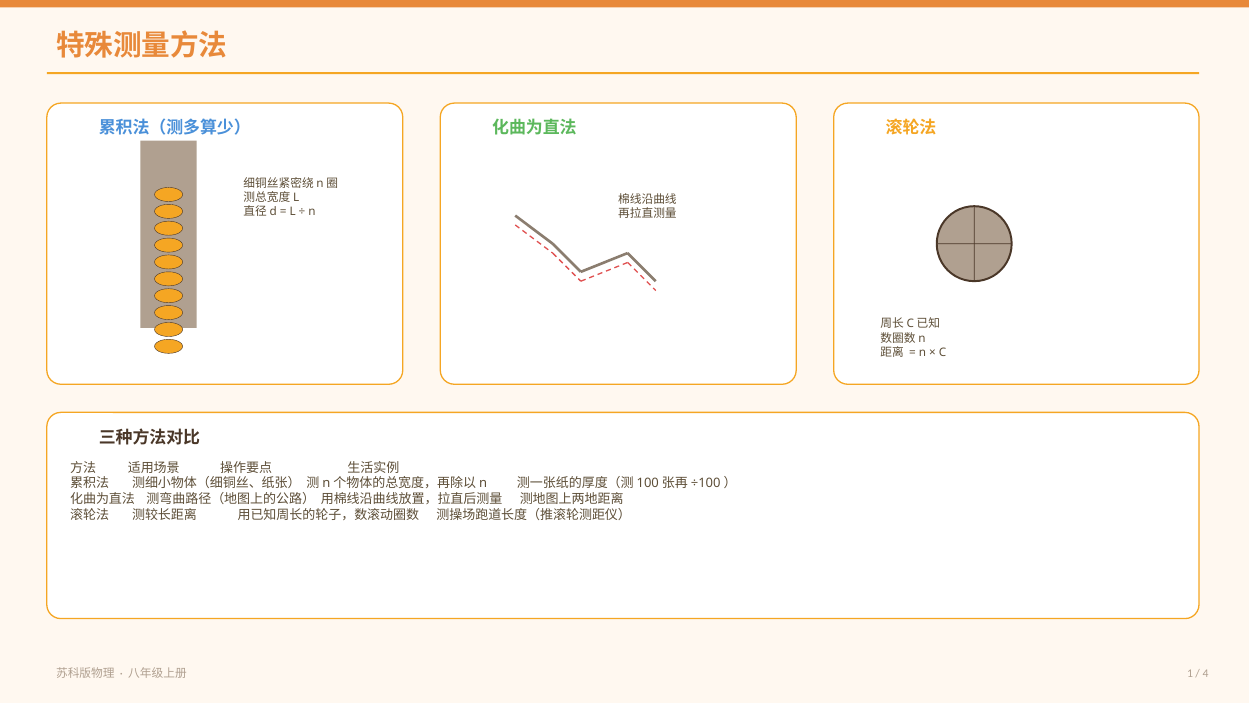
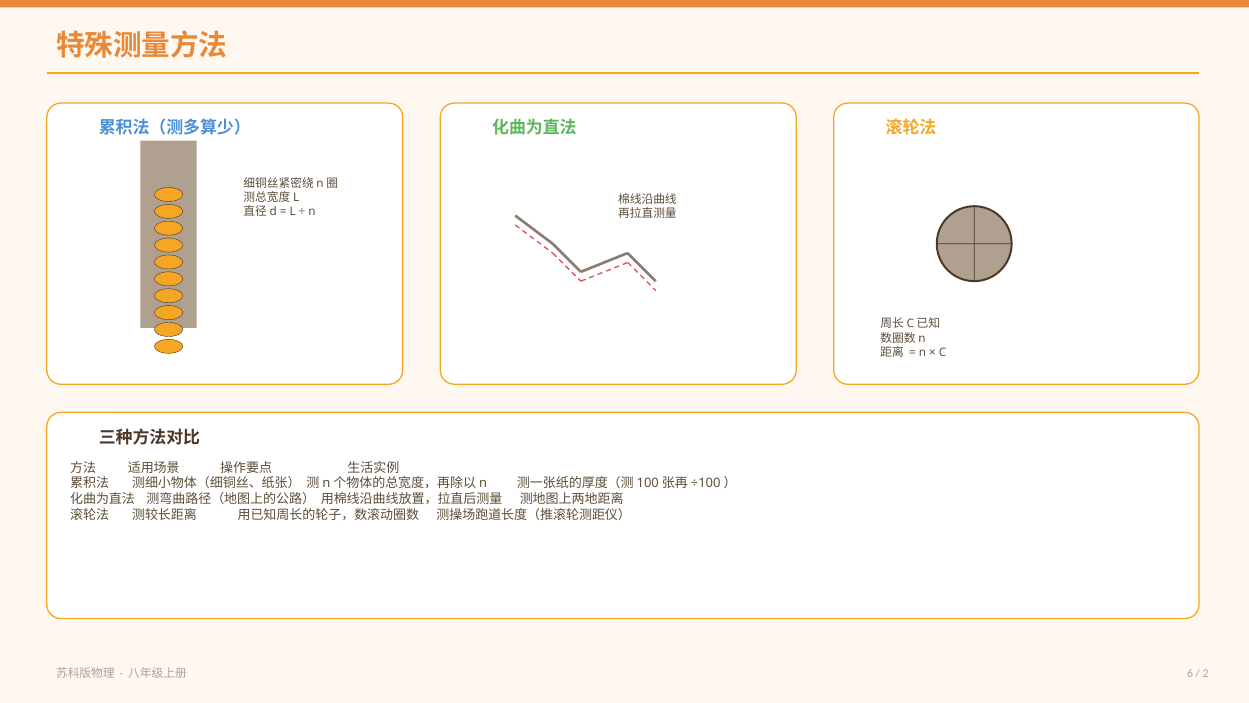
1: 1 -> 6 (1190, 673)
4: 4 -> 2 (1206, 673)
